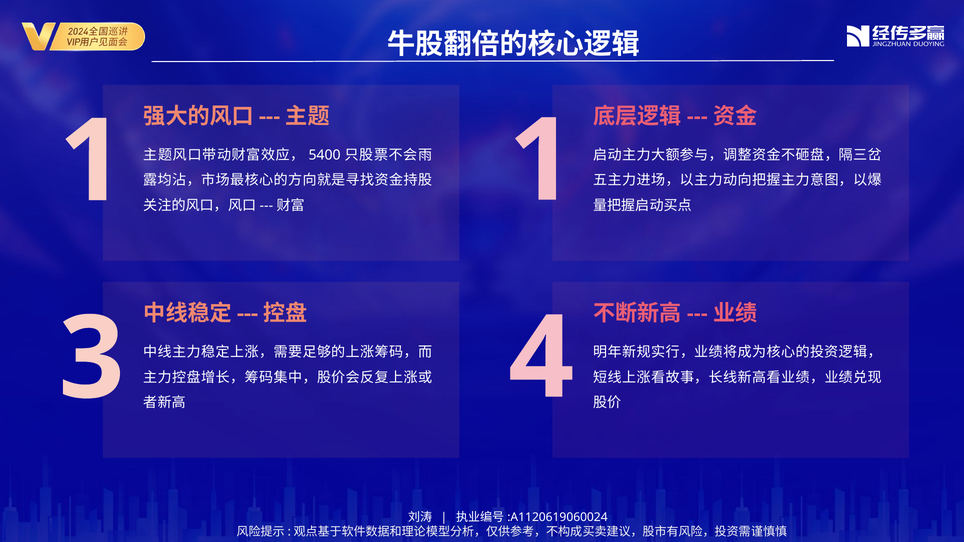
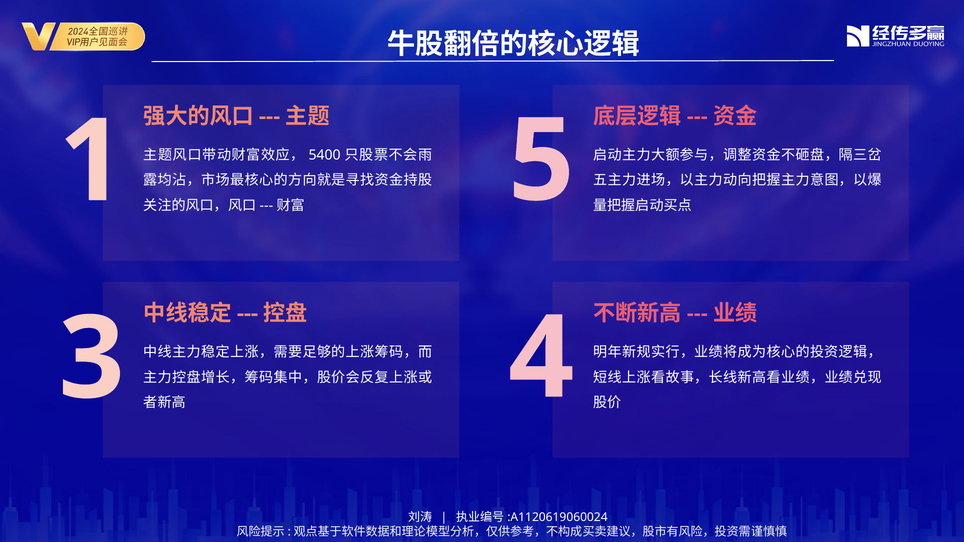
1 1: 1 -> 5 (541, 162)
